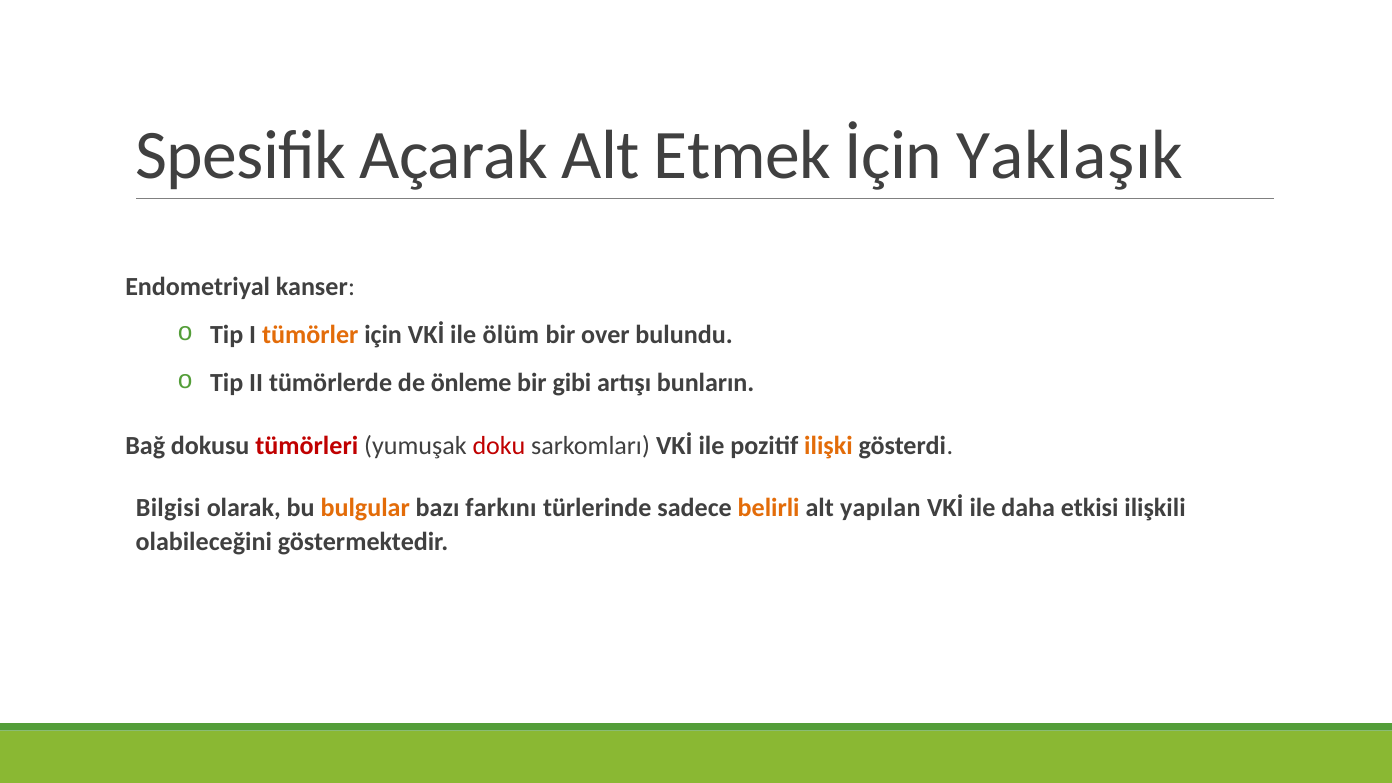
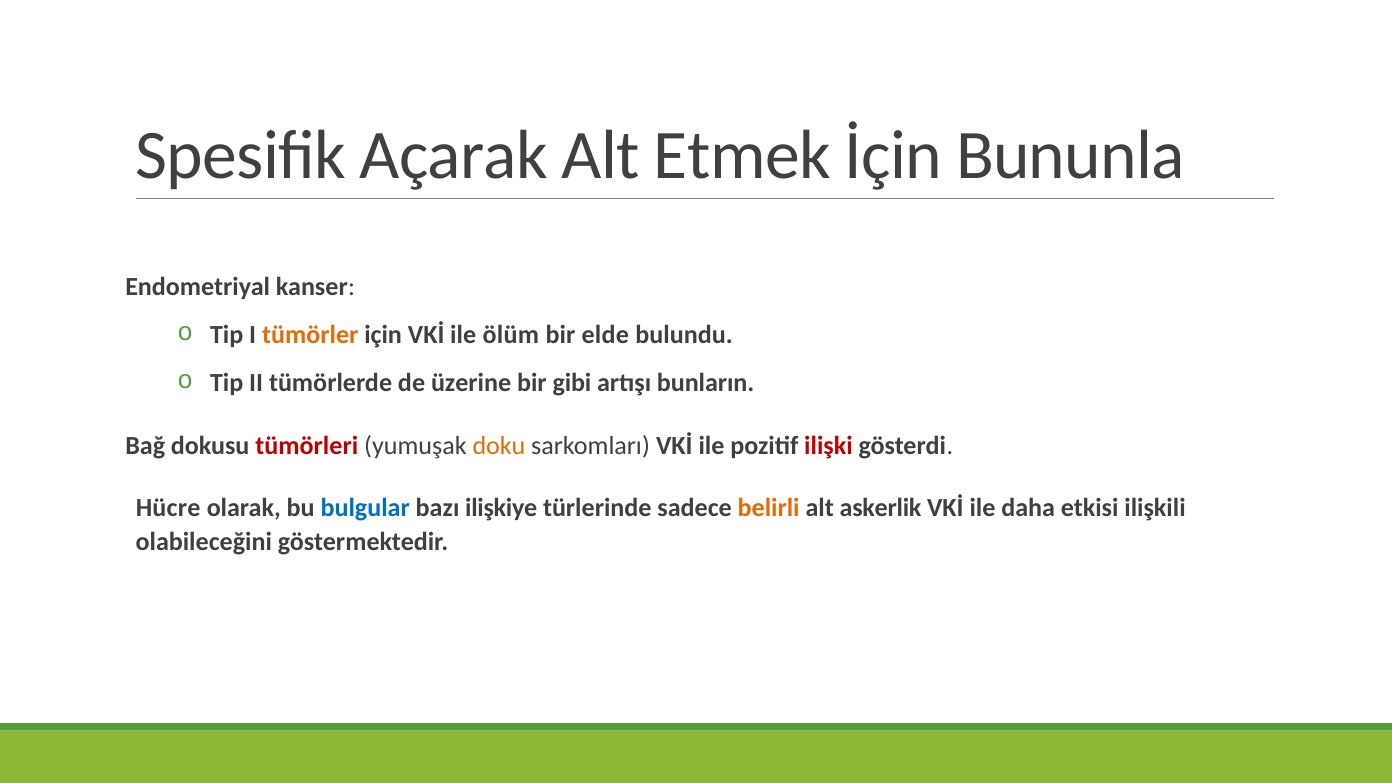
Yaklaşık: Yaklaşık -> Bununla (1071, 156)
over: over -> elde (605, 335)
önleme: önleme -> üzerine (471, 383)
doku colour: red -> orange (499, 446)
ilişki colour: orange -> red (828, 446)
Bilgisi: Bilgisi -> Hücre (168, 508)
bulgular colour: orange -> blue (365, 508)
farkını: farkını -> ilişkiye (501, 508)
yapılan: yapılan -> askerlik (881, 508)
